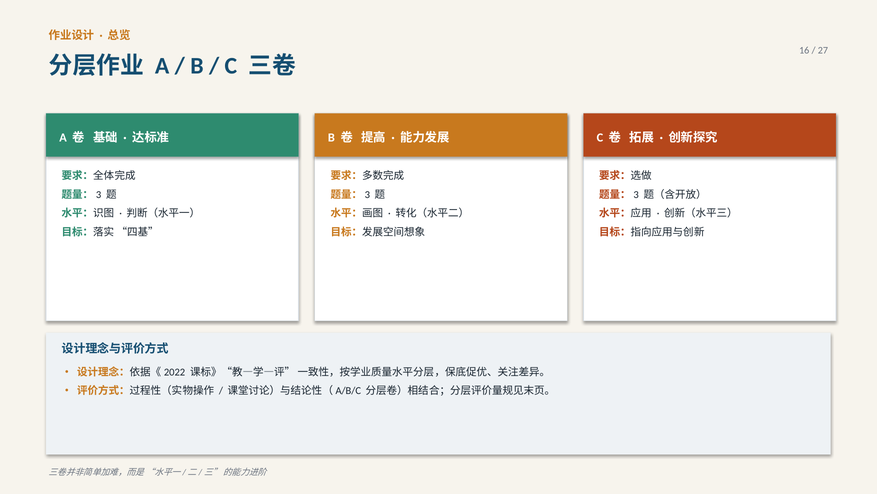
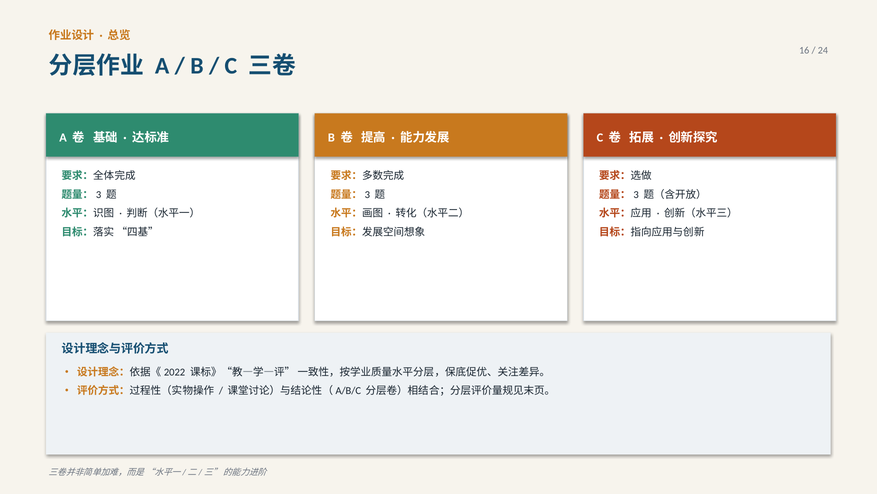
27: 27 -> 24 (823, 50)
